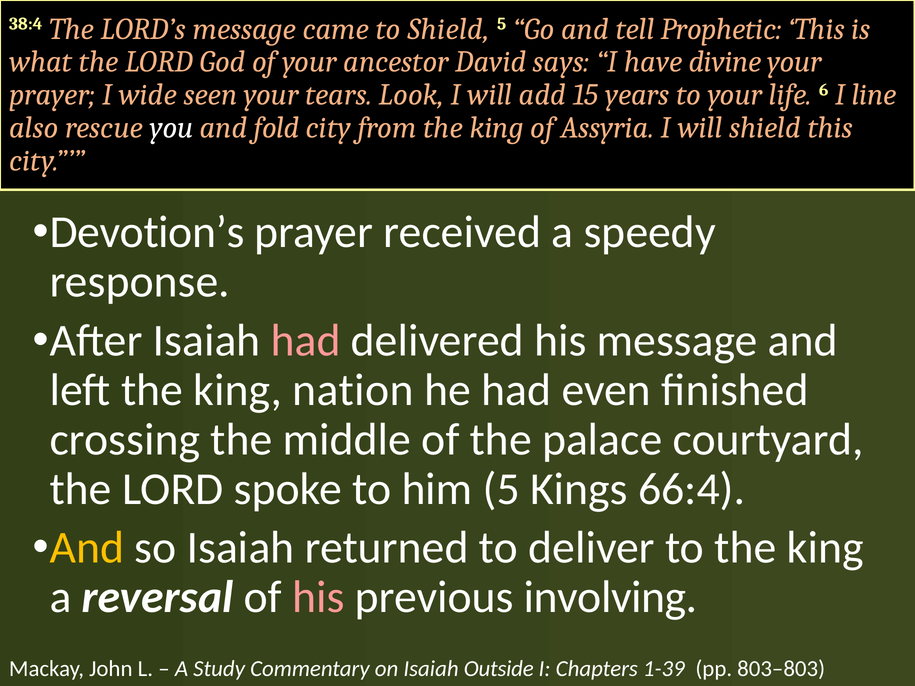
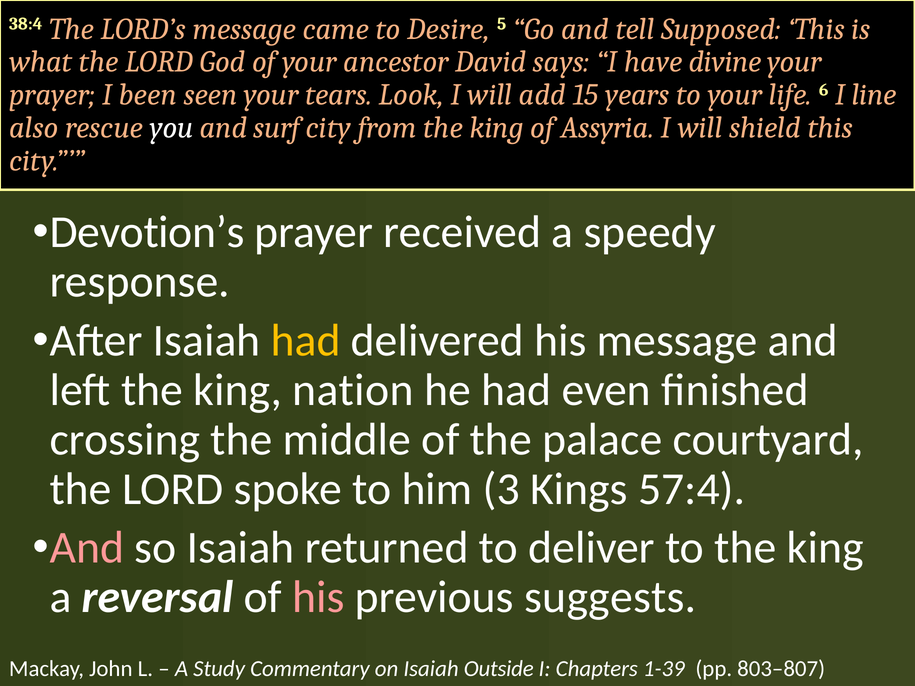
to Shield: Shield -> Desire (449, 29)
Prophetic: Prophetic -> Supposed (721, 29)
wide: wide -> been (148, 95)
fold: fold -> surf (277, 128)
had colour: pink -> yellow (306, 341)
him 5: 5 -> 3 (501, 489)
66:4: 66:4 -> 57:4 (692, 489)
And colour: yellow -> pink (87, 548)
involving: involving -> suggests (610, 597)
803–803: 803–803 -> 803–807 (781, 669)
